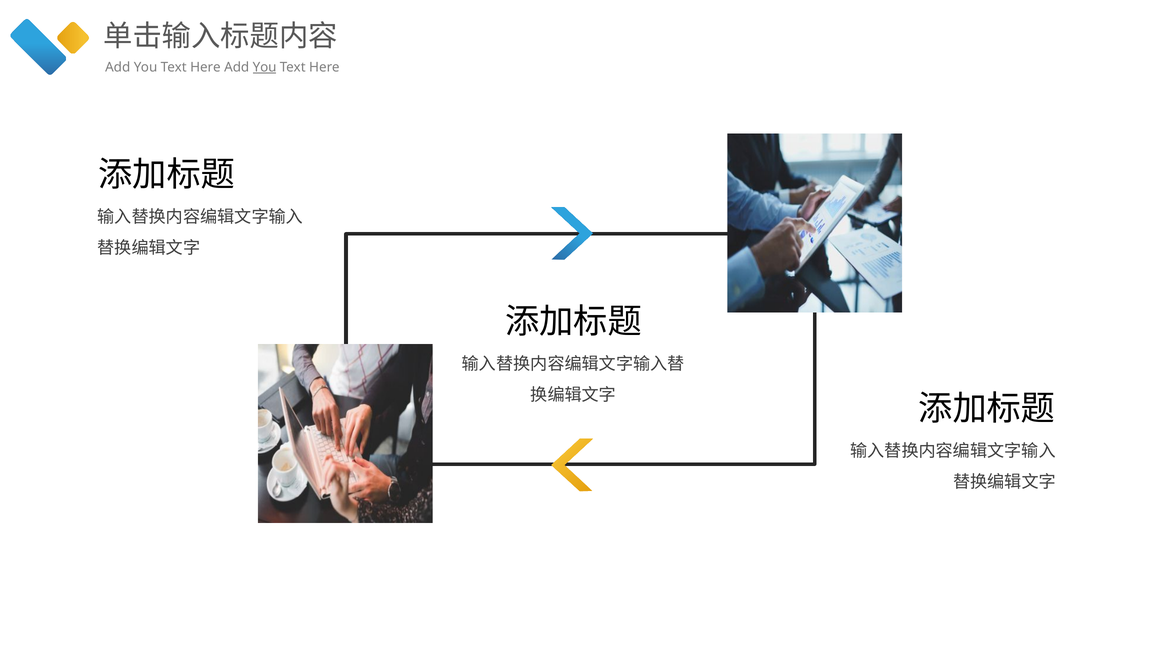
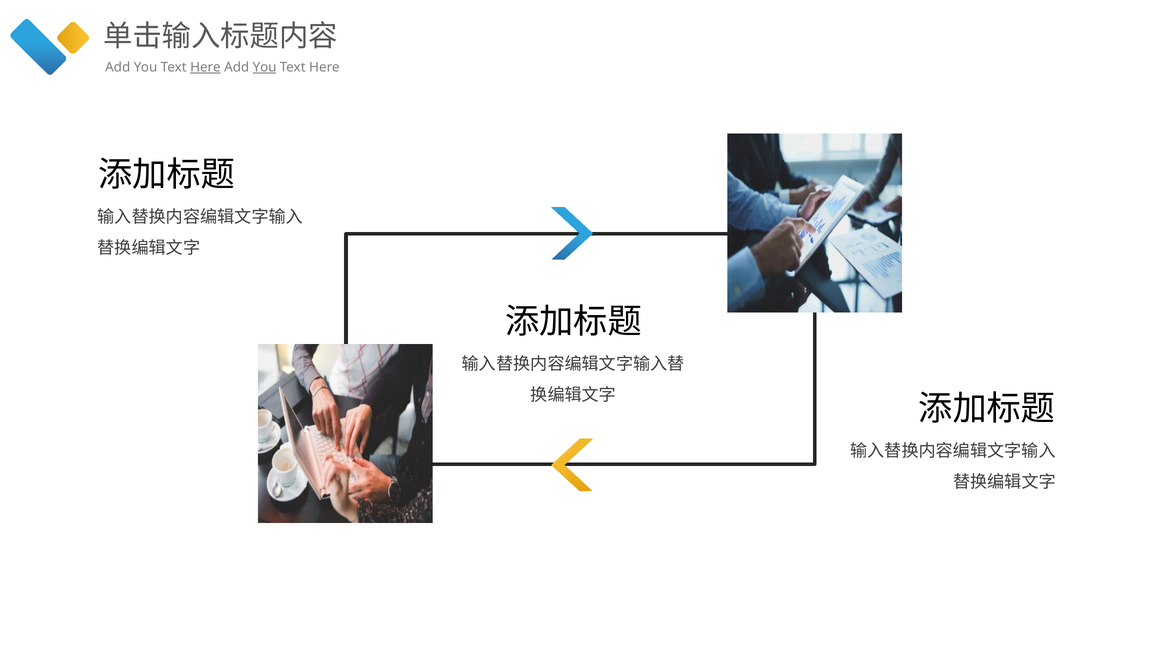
Here underline: none -> present (205, 67)
